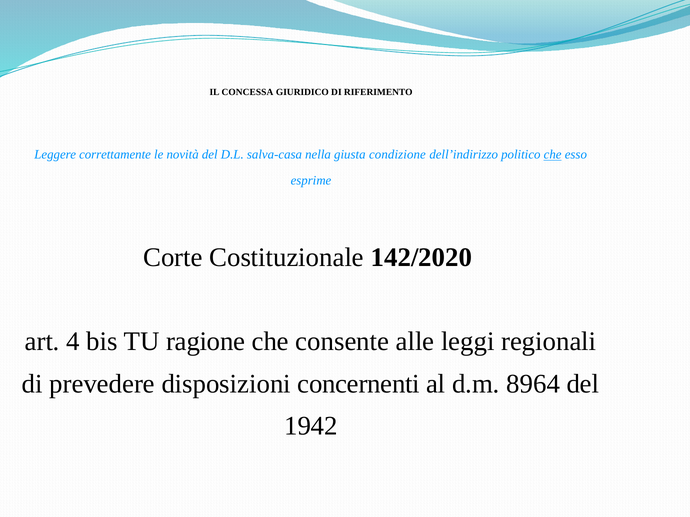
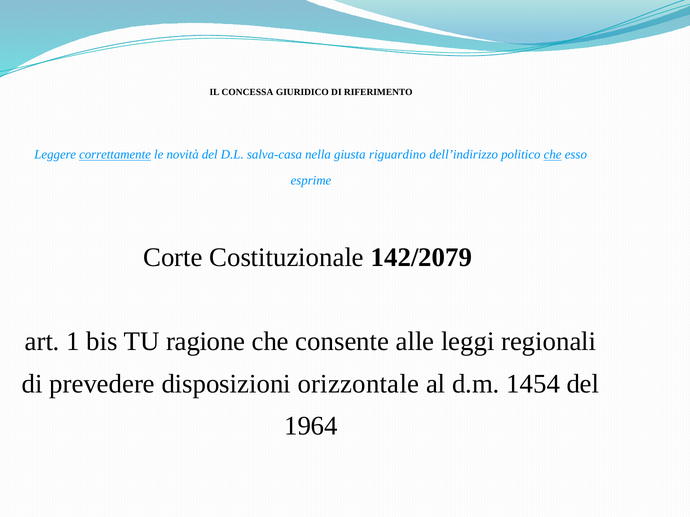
correttamente underline: none -> present (115, 155)
condizione: condizione -> riguardino (397, 155)
142/2020: 142/2020 -> 142/2079 (421, 258)
4: 4 -> 1 (73, 342)
concernenti: concernenti -> orizzontale (358, 384)
8964: 8964 -> 1454 (533, 384)
1942: 1942 -> 1964 (311, 426)
